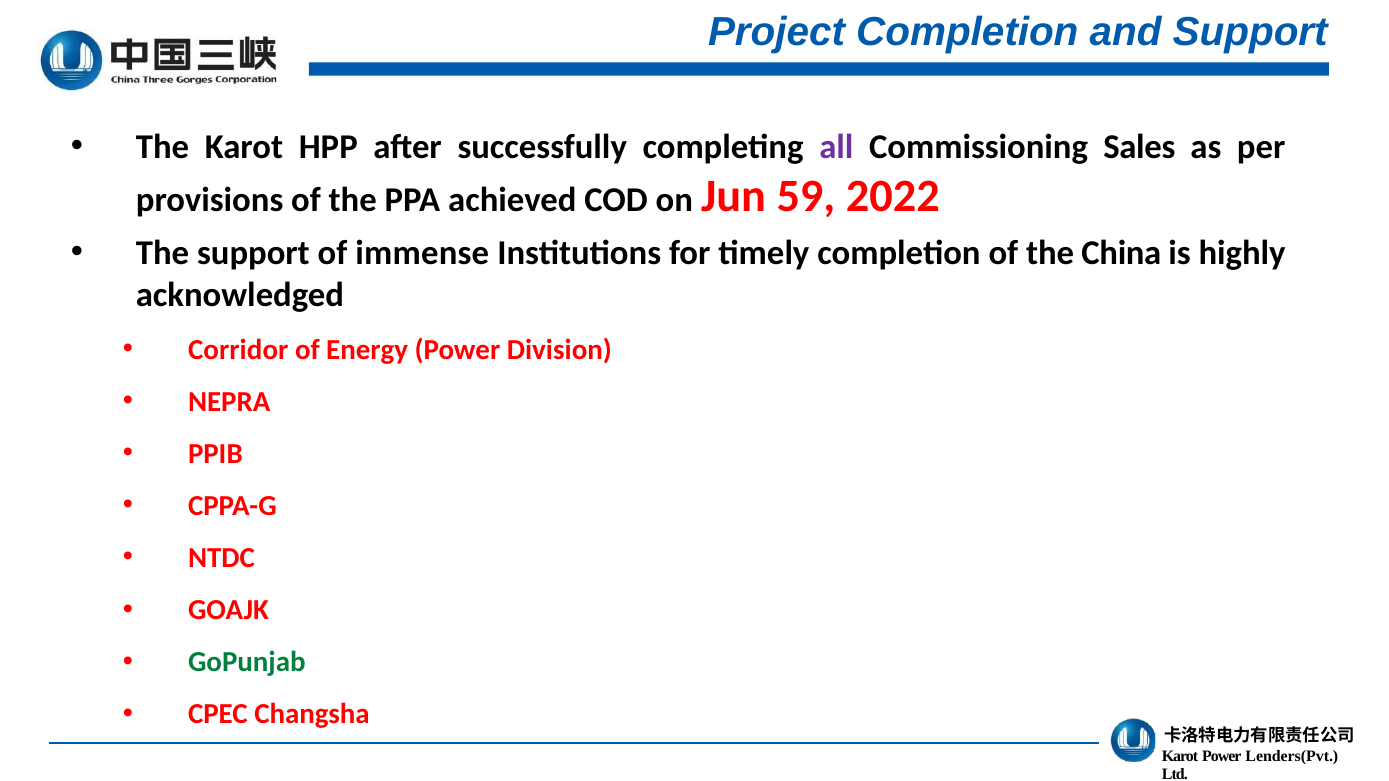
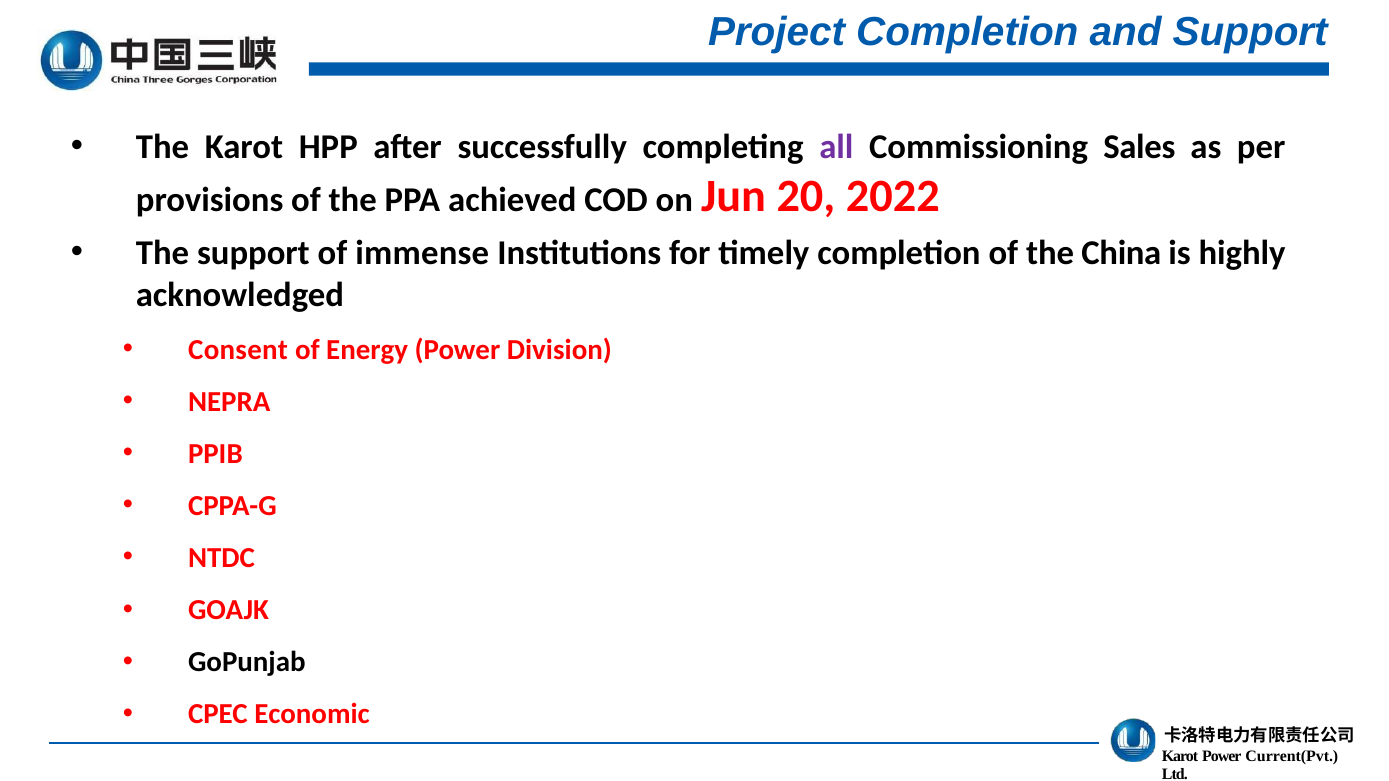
59: 59 -> 20 (806, 197)
Corridor: Corridor -> Consent (238, 350)
GoPunjab colour: green -> black (247, 662)
Changsha: Changsha -> Economic (312, 715)
Lenders(Pvt: Lenders(Pvt -> Current(Pvt (1292, 757)
